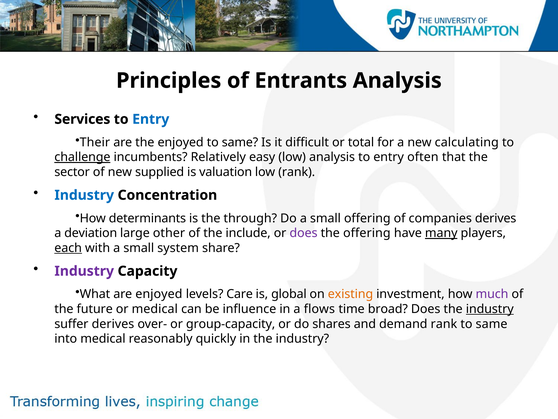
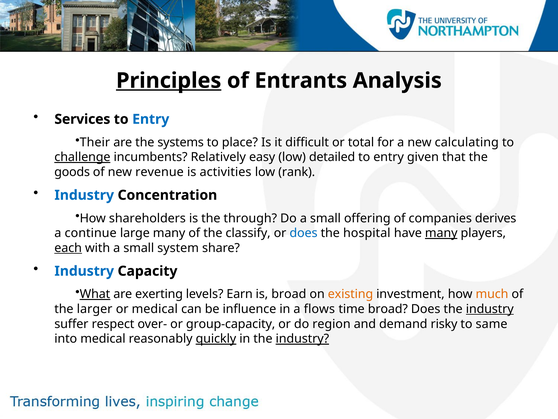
Principles underline: none -> present (169, 81)
the enjoyed: enjoyed -> systems (181, 142)
same: same -> place (240, 142)
low analysis: analysis -> detailed (332, 157)
often: often -> given (423, 157)
sector: sector -> goods (72, 172)
supplied: supplied -> revenue (159, 172)
valuation: valuation -> activities (226, 172)
determinants: determinants -> shareholders (147, 218)
deviation: deviation -> continue (91, 233)
large other: other -> many (169, 233)
include: include -> classify (248, 233)
does colour: purple -> blue (304, 233)
the offering: offering -> hospital (367, 233)
Industry colour: purple -> blue (84, 271)
What underline: none -> present (95, 294)
are enjoyed: enjoyed -> exerting (159, 294)
Care: Care -> Earn (240, 294)
is global: global -> broad (289, 294)
much colour: purple -> orange (492, 294)
future: future -> larger (95, 309)
suffer derives: derives -> respect (113, 324)
shares: shares -> region (331, 324)
demand rank: rank -> risky (444, 324)
quickly underline: none -> present (216, 338)
industry underline: none -> present (302, 338)
